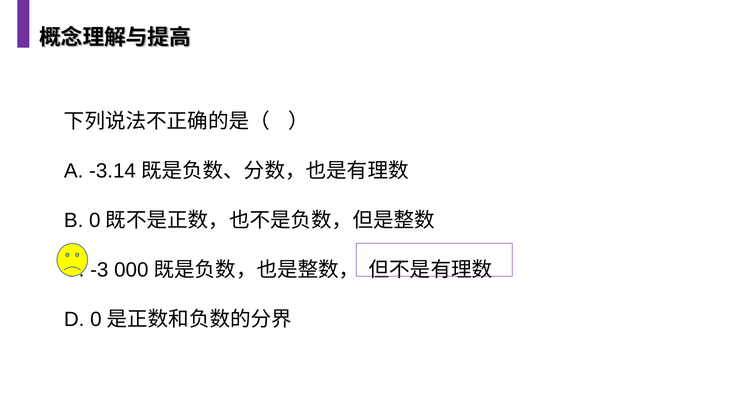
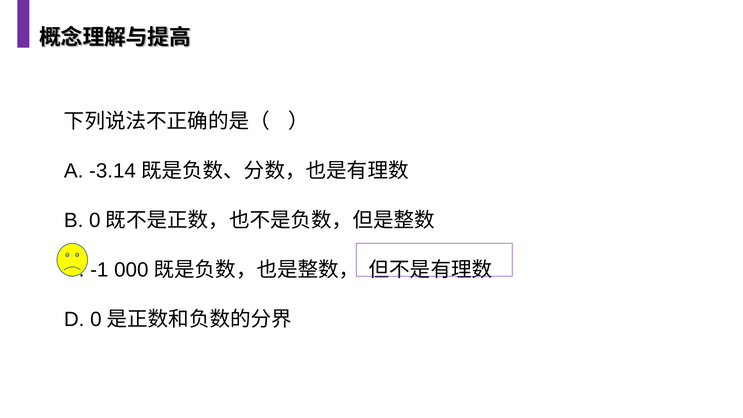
-3: -3 -> -1 (99, 270)
